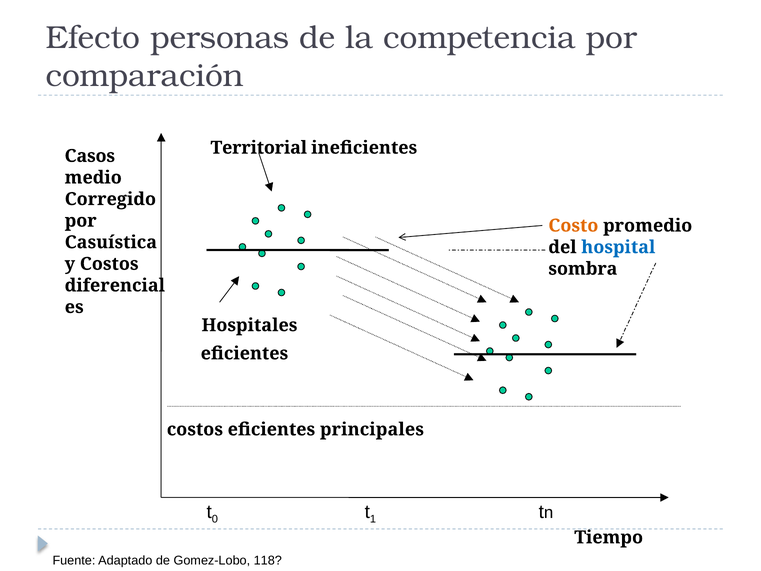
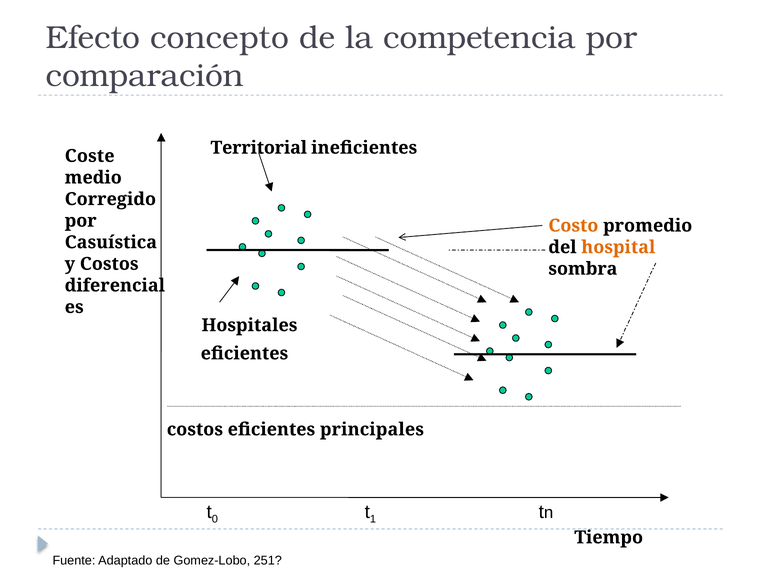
personas: personas -> concepto (220, 38)
Casos: Casos -> Coste (90, 156)
hospital colour: blue -> orange (618, 247)
118: 118 -> 251 (268, 560)
